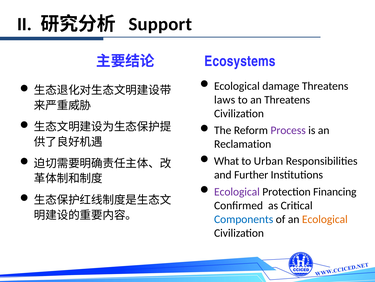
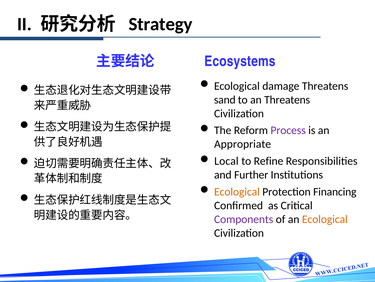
Support: Support -> Strategy (161, 24)
laws: laws -> sand (225, 99)
Reclamation: Reclamation -> Appropriate (243, 144)
What: What -> Local (226, 161)
Urban: Urban -> Refine (269, 161)
Ecological colour: purple -> orange (237, 191)
Components colour: blue -> purple (244, 219)
